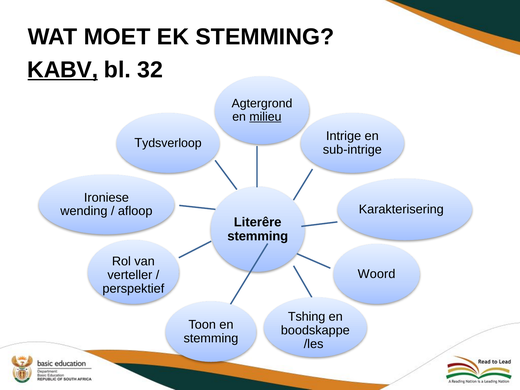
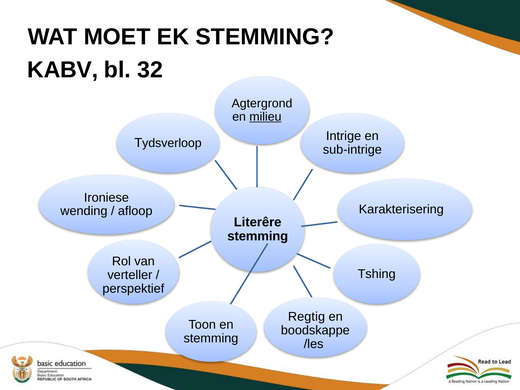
KABV underline: present -> none (63, 70)
Woord: Woord -> Tshing (377, 274)
Tshing: Tshing -> Regtig (306, 317)
